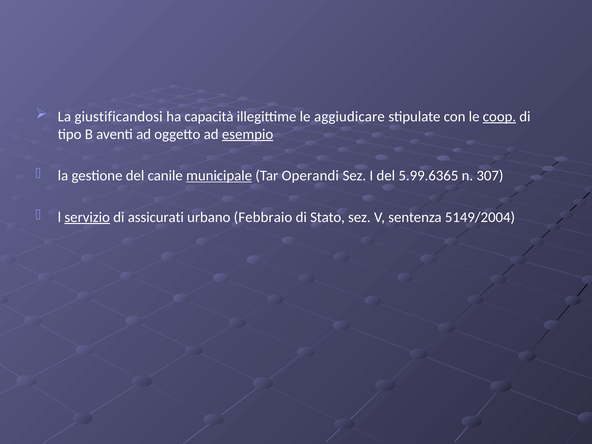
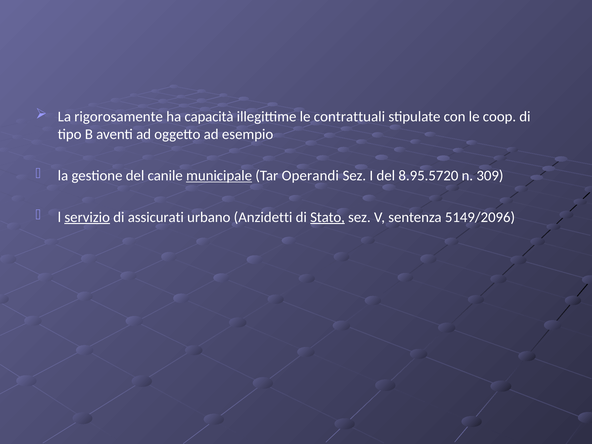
giustificandosi: giustificandosi -> rigorosamente (119, 116)
aggiudicare: aggiudicare -> contrattuali (349, 116)
coop underline: present -> none (499, 116)
esempio underline: present -> none (248, 134)
5.99.6365: 5.99.6365 -> 8.95.5720 (428, 176)
307: 307 -> 309 (490, 176)
Febbraio: Febbraio -> Anzidetti (263, 217)
Stato underline: none -> present (328, 217)
5149/2004: 5149/2004 -> 5149/2096 (480, 217)
